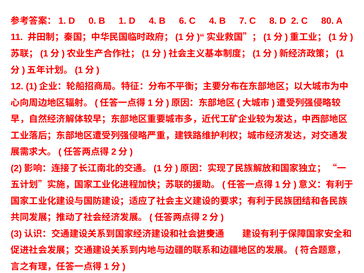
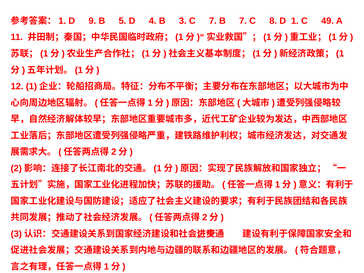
0: 0 -> 9 (92, 21)
1: 1 -> 5 (122, 21)
6: 6 -> 3 (183, 21)
C 4: 4 -> 7 (213, 21)
2: 2 -> 1 (295, 21)
80: 80 -> 49 (328, 21)
